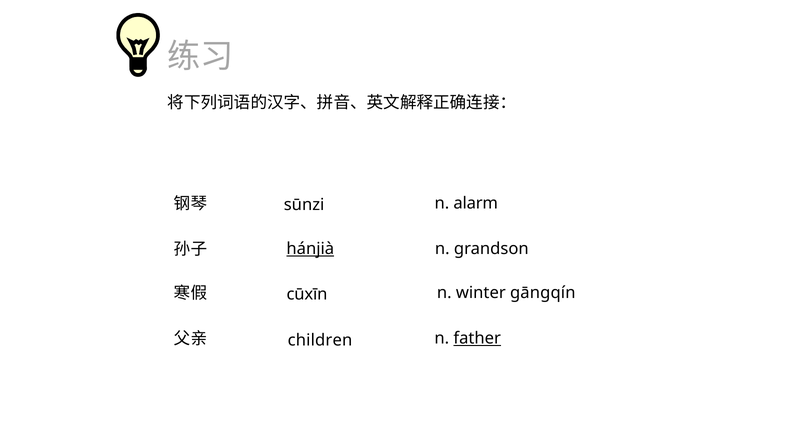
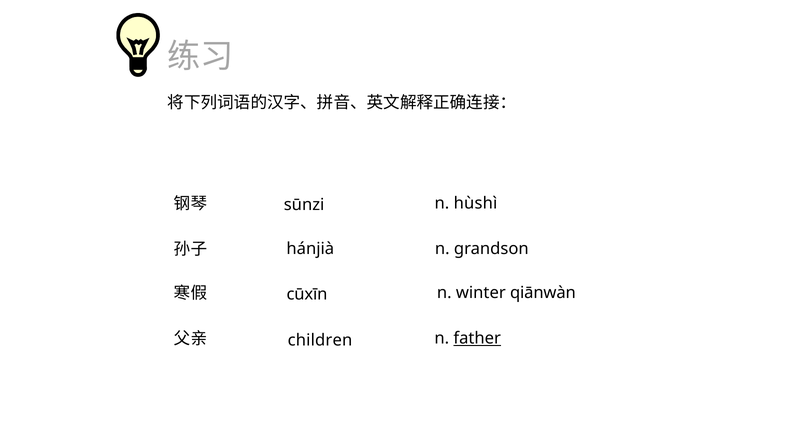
alarm: alarm -> hùshì (476, 203)
hánjià underline: present -> none (310, 249)
gāngqín: gāngqín -> qiānwàn (543, 293)
